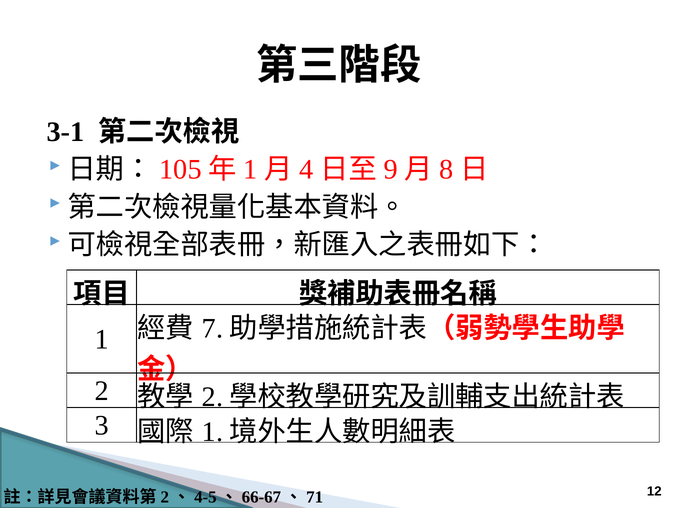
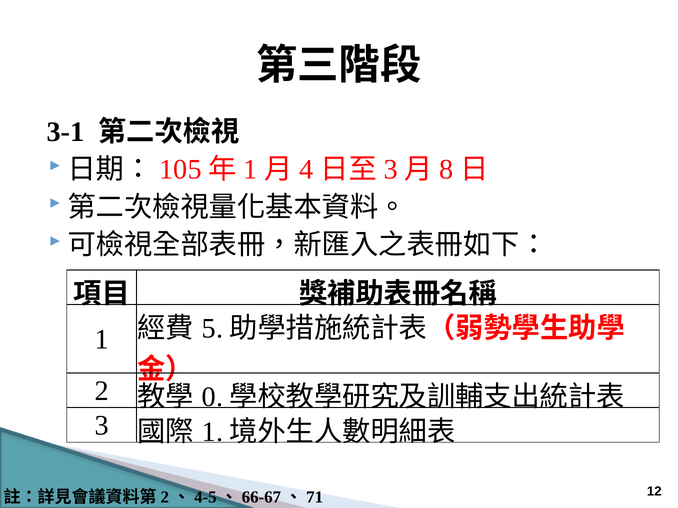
9: 9 -> 3 (391, 170)
7: 7 -> 5 (213, 329)
2: 2 -> 0 (213, 398)
